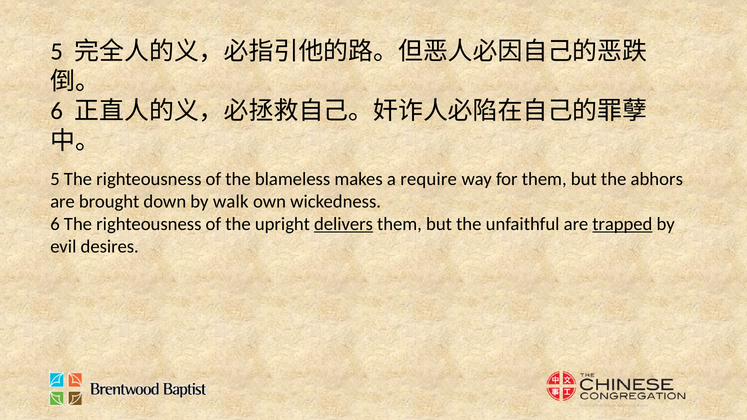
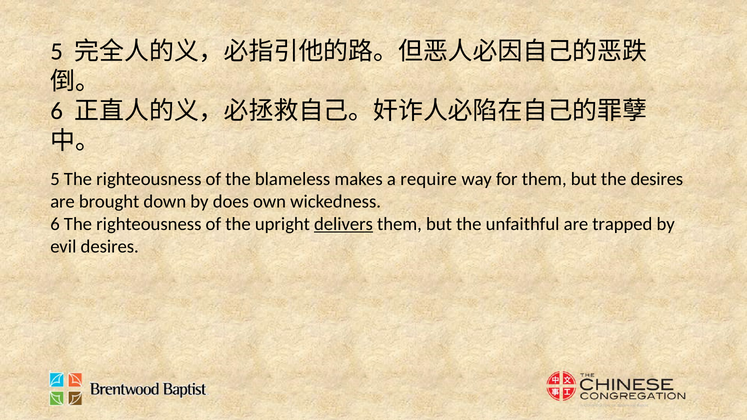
the abhors: abhors -> desires (657, 179)
walk: walk -> does (231, 202)
trapped underline: present -> none (622, 224)
